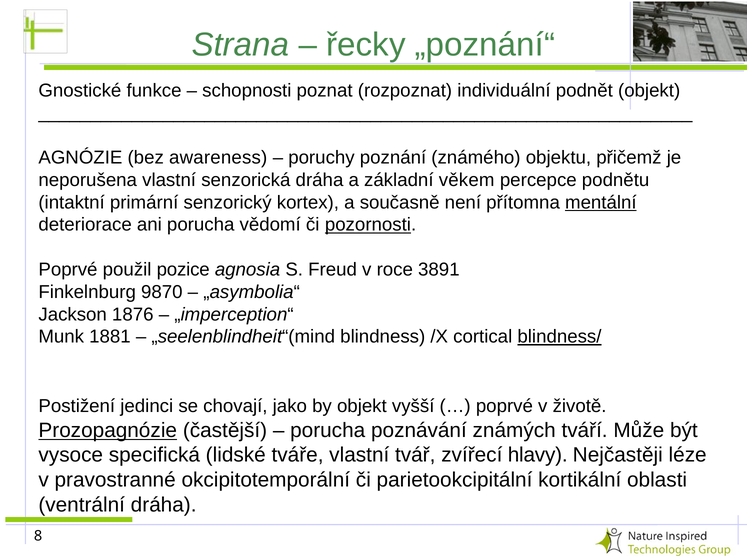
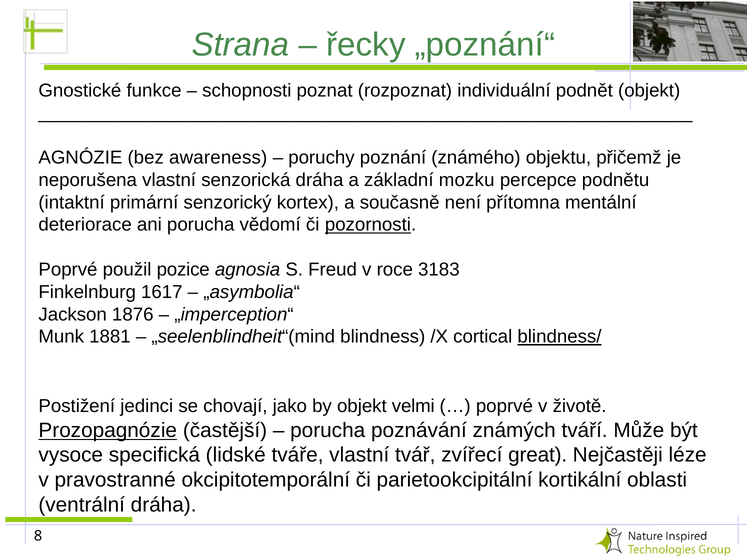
věkem: věkem -> mozku (467, 180)
mentální underline: present -> none (601, 202)
3891: 3891 -> 3183 (439, 270)
9870: 9870 -> 1617 (162, 292)
vyšší: vyšší -> velmi (413, 406)
hlavy: hlavy -> great (538, 455)
